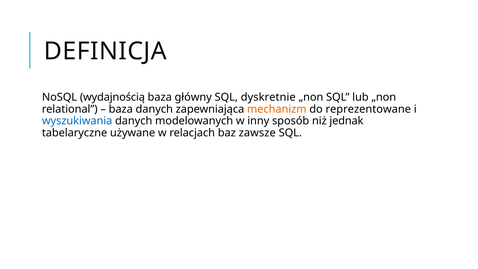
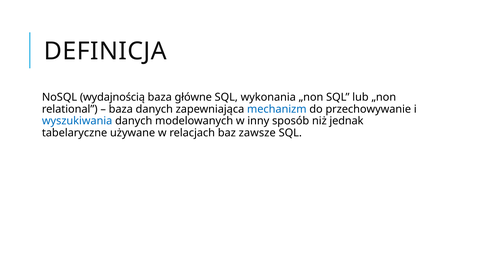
główny: główny -> główne (193, 97)
dyskretnie: dyskretnie -> wykonania (268, 97)
mechanizm colour: orange -> blue (277, 109)
reprezentowane: reprezentowane -> przechowywanie (368, 109)
